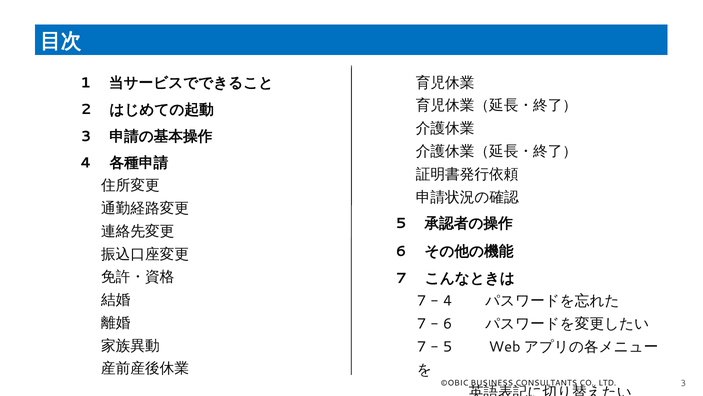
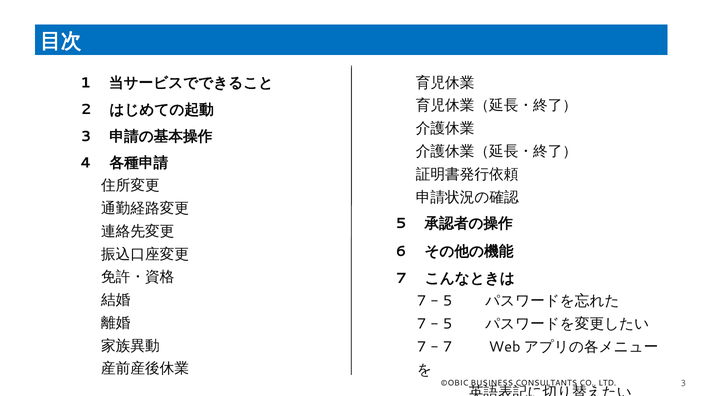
4: 4 -> 5 (448, 301)
6: 6 -> 5 (448, 323)
5: 5 -> 7 (448, 346)
